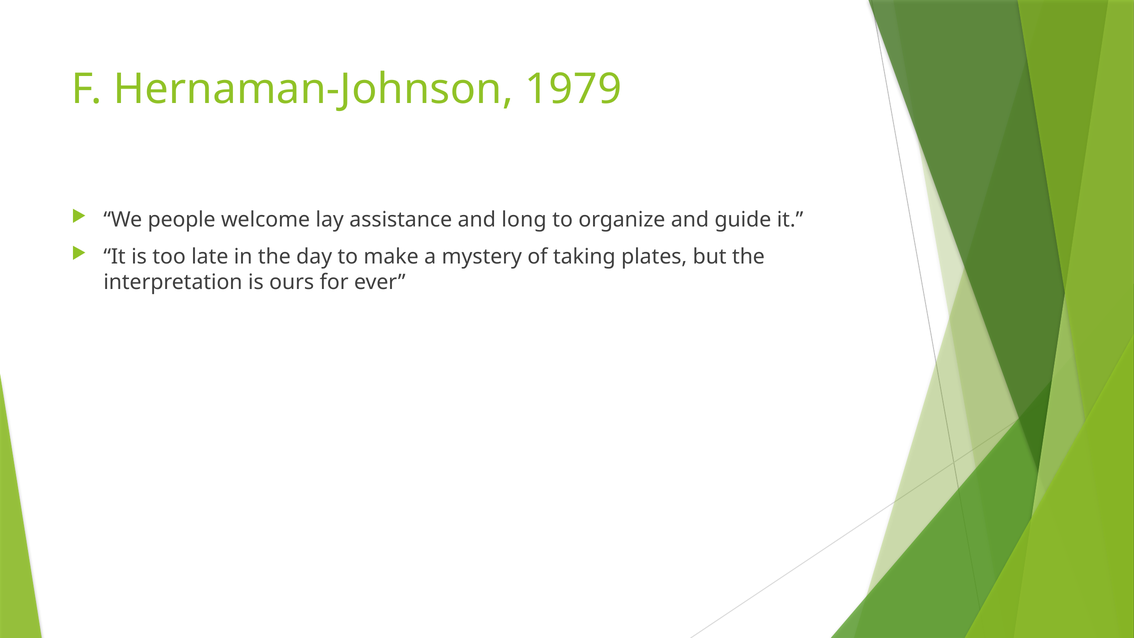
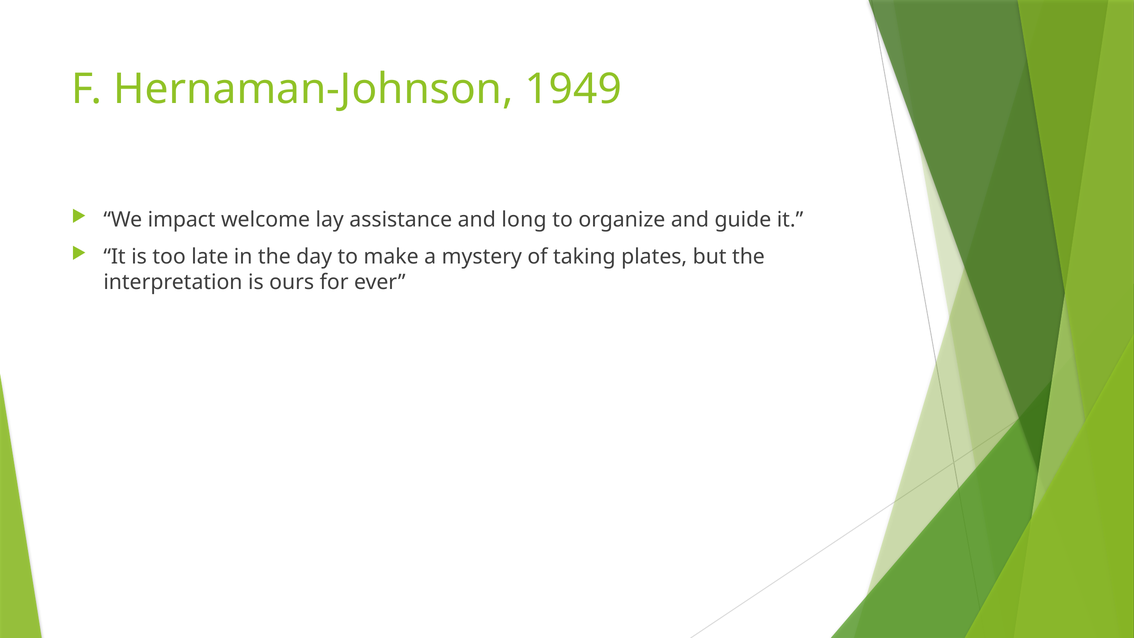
1979: 1979 -> 1949 (573, 89)
people: people -> impact (182, 219)
